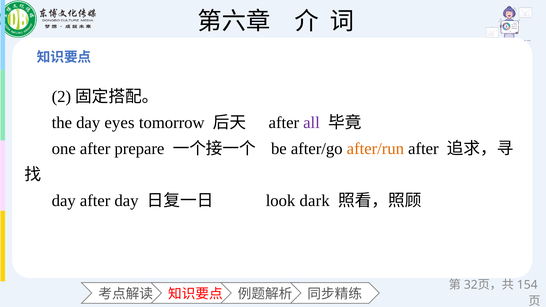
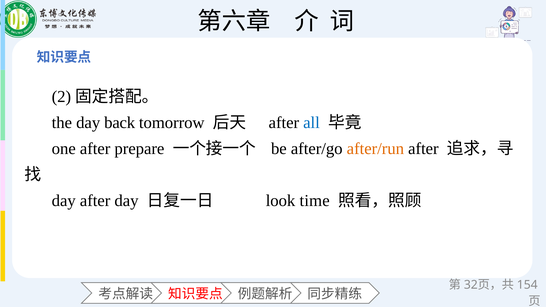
eyes: eyes -> back (120, 123)
all colour: purple -> blue (312, 123)
dark: dark -> time (315, 201)
